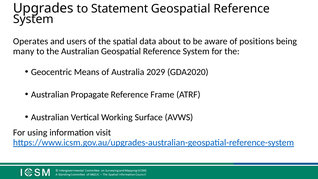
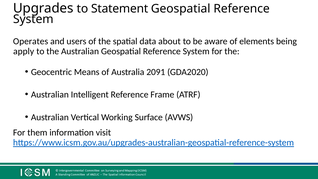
positions: positions -> elements (257, 41)
many: many -> apply (24, 51)
2029: 2029 -> 2091 (156, 72)
Propagate: Propagate -> Intelligent (90, 95)
using: using -> them (37, 132)
